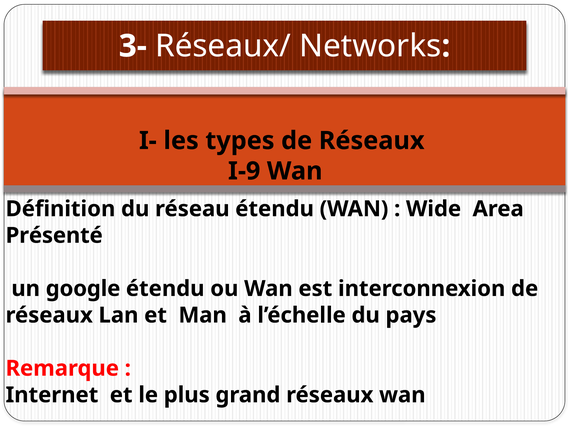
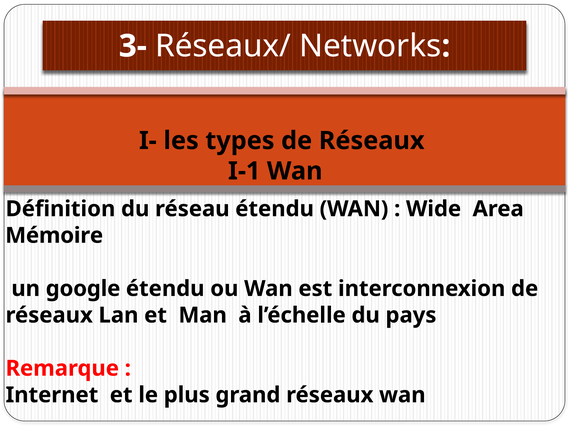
I-9: I-9 -> I-1 (244, 171)
Présenté: Présenté -> Mémoire (54, 235)
